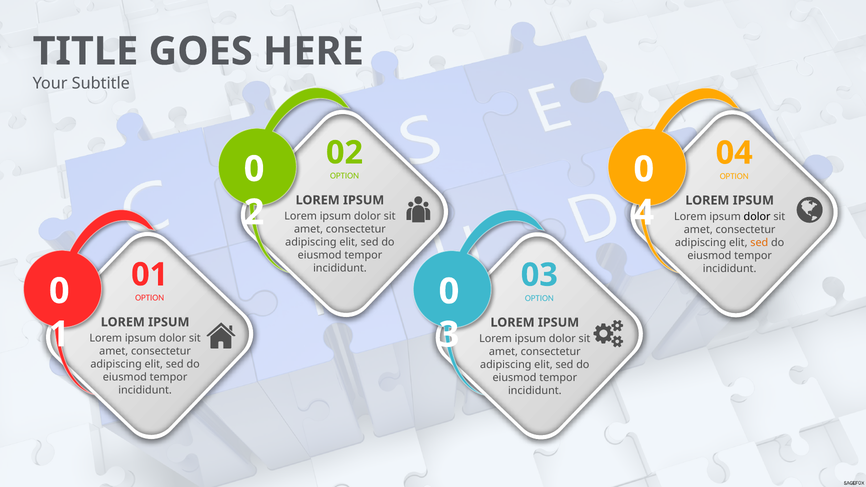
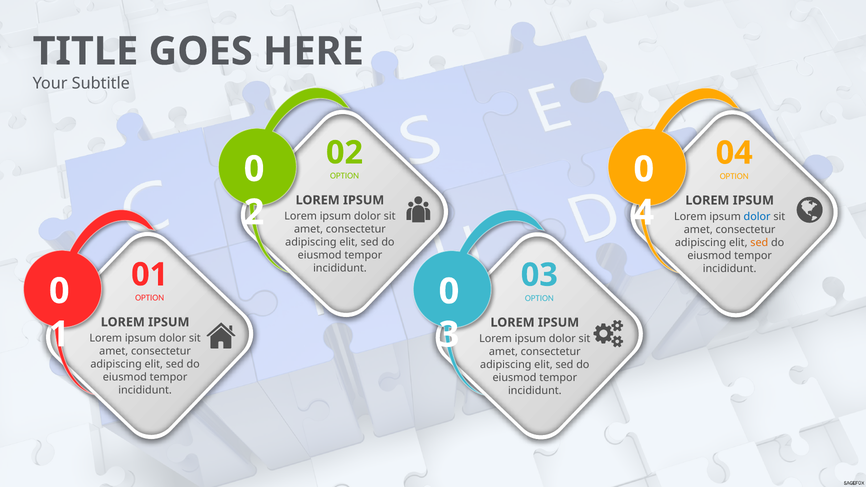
dolor colour: black -> blue (757, 217)
